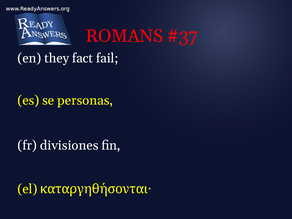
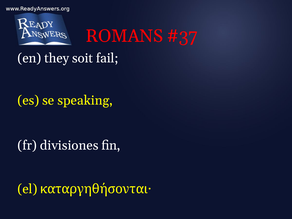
fact: fact -> soit (83, 58)
personas: personas -> speaking (85, 100)
